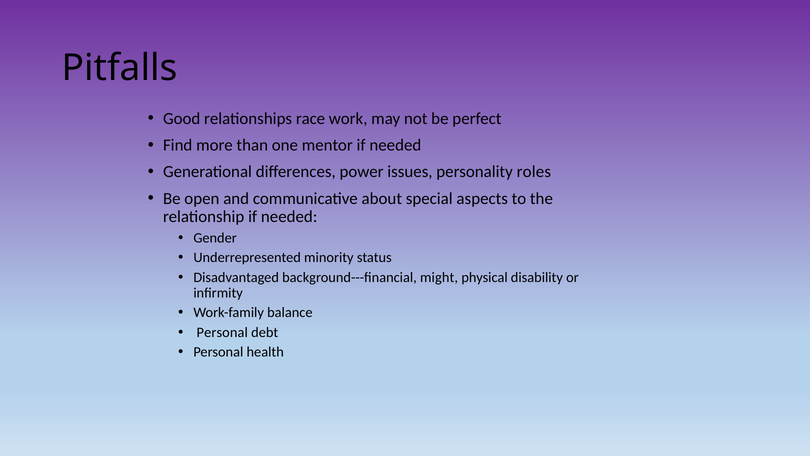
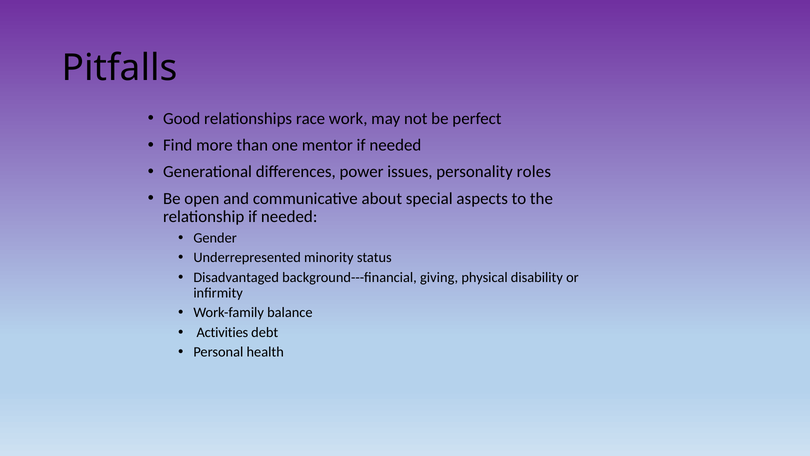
might: might -> giving (439, 277)
Personal: Personal -> Activities (222, 332)
